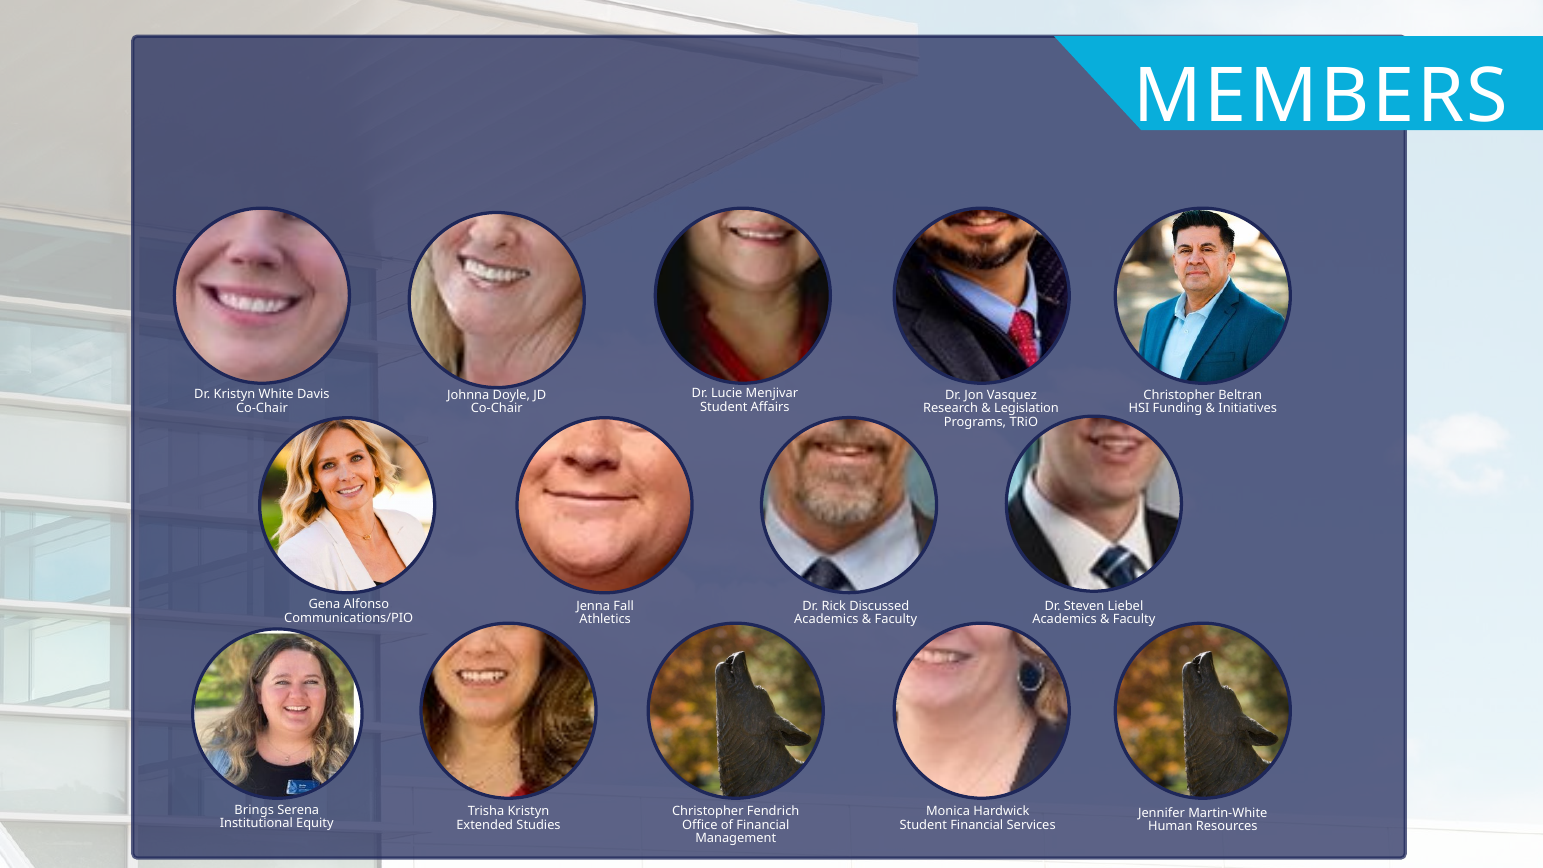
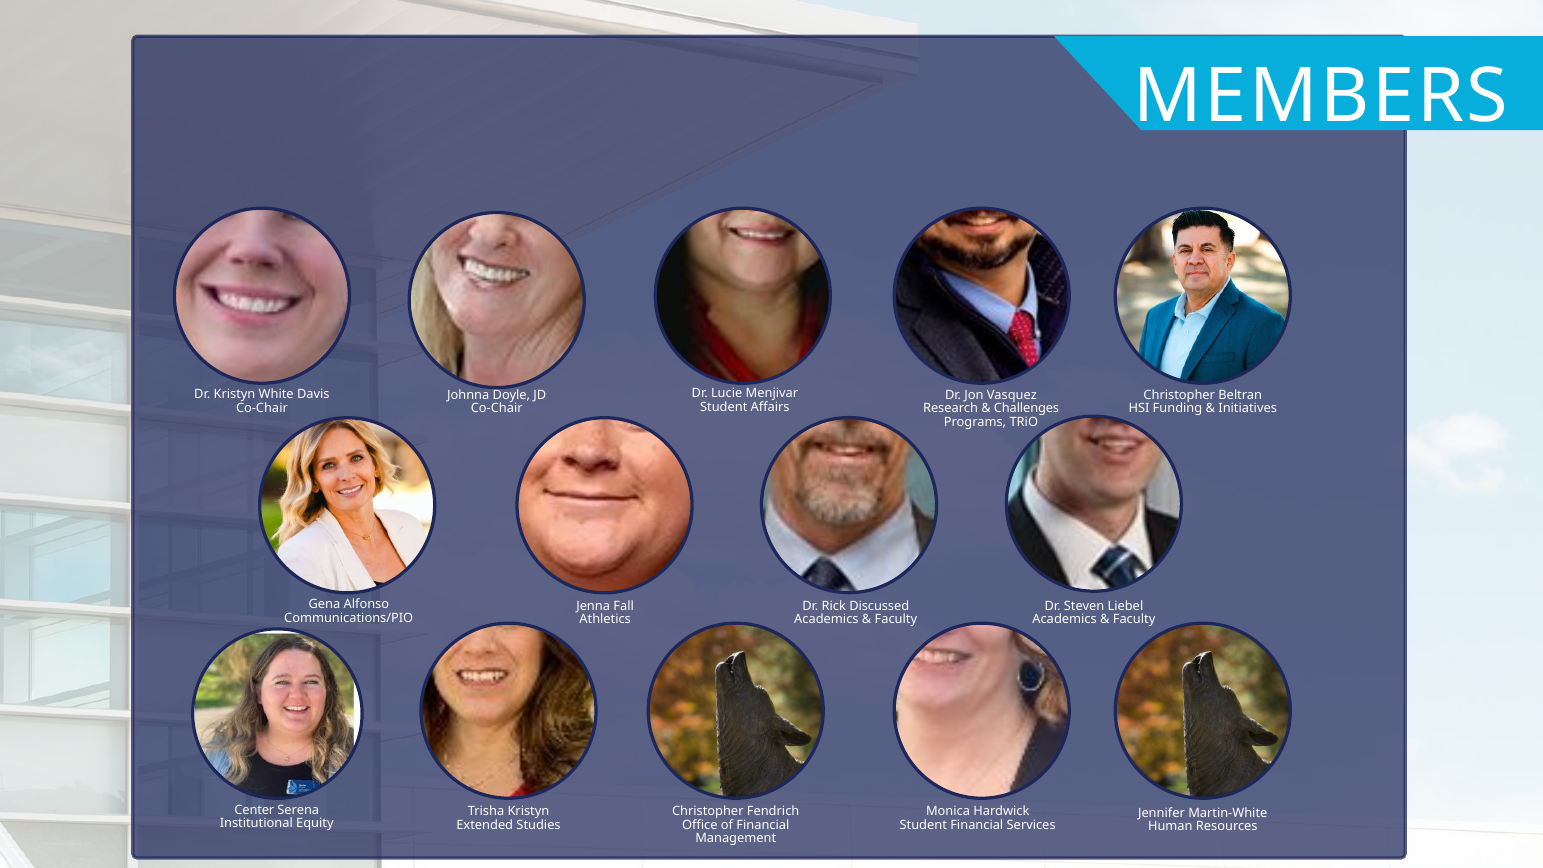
Legislation: Legislation -> Challenges (1027, 408)
Brings: Brings -> Center (254, 810)
